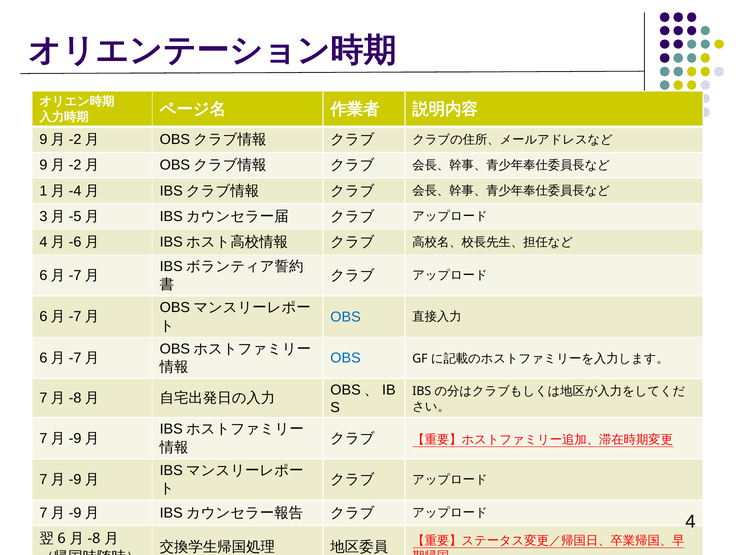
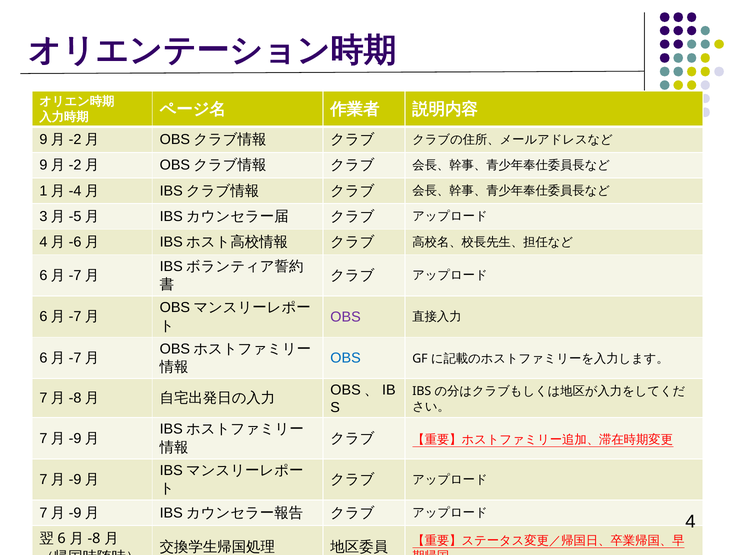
OBS colour: blue -> purple (346, 317)
